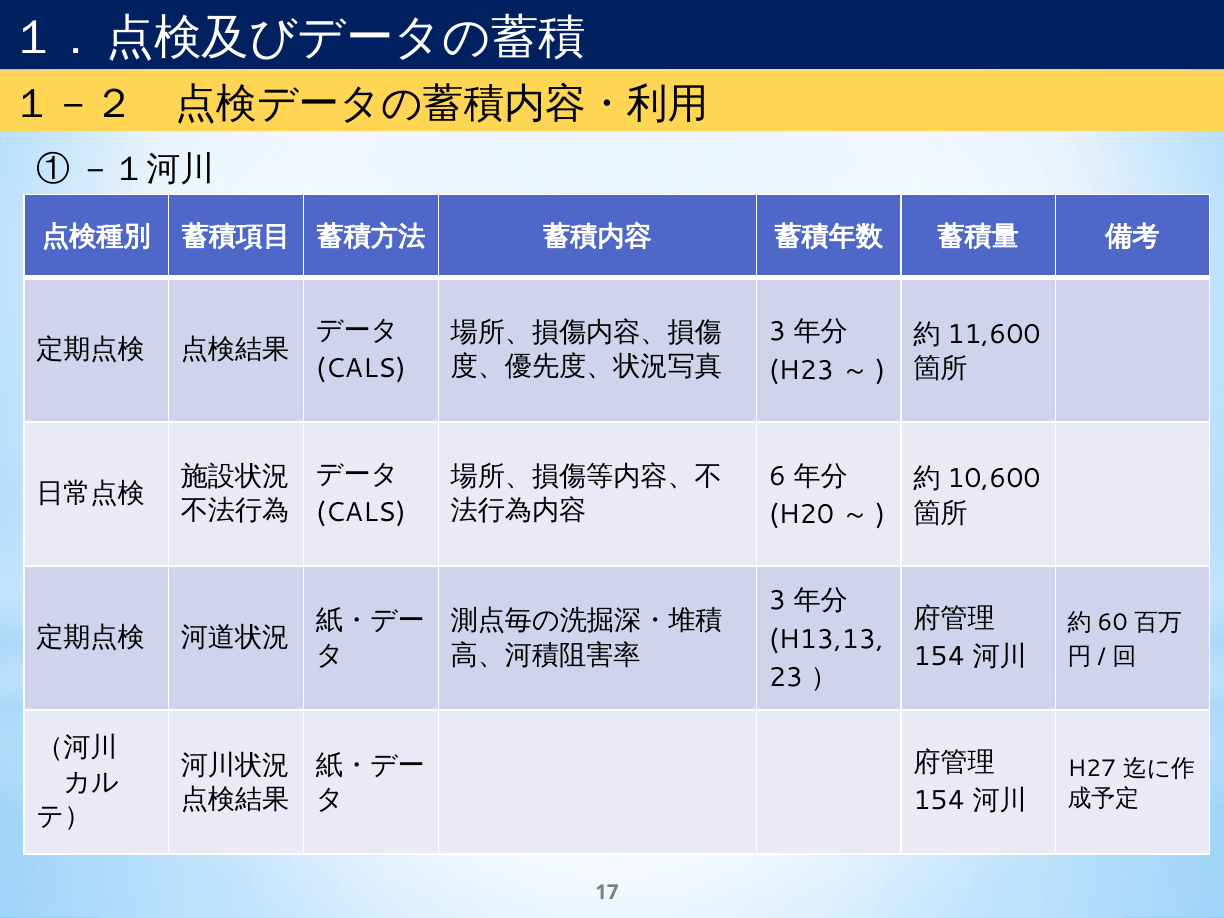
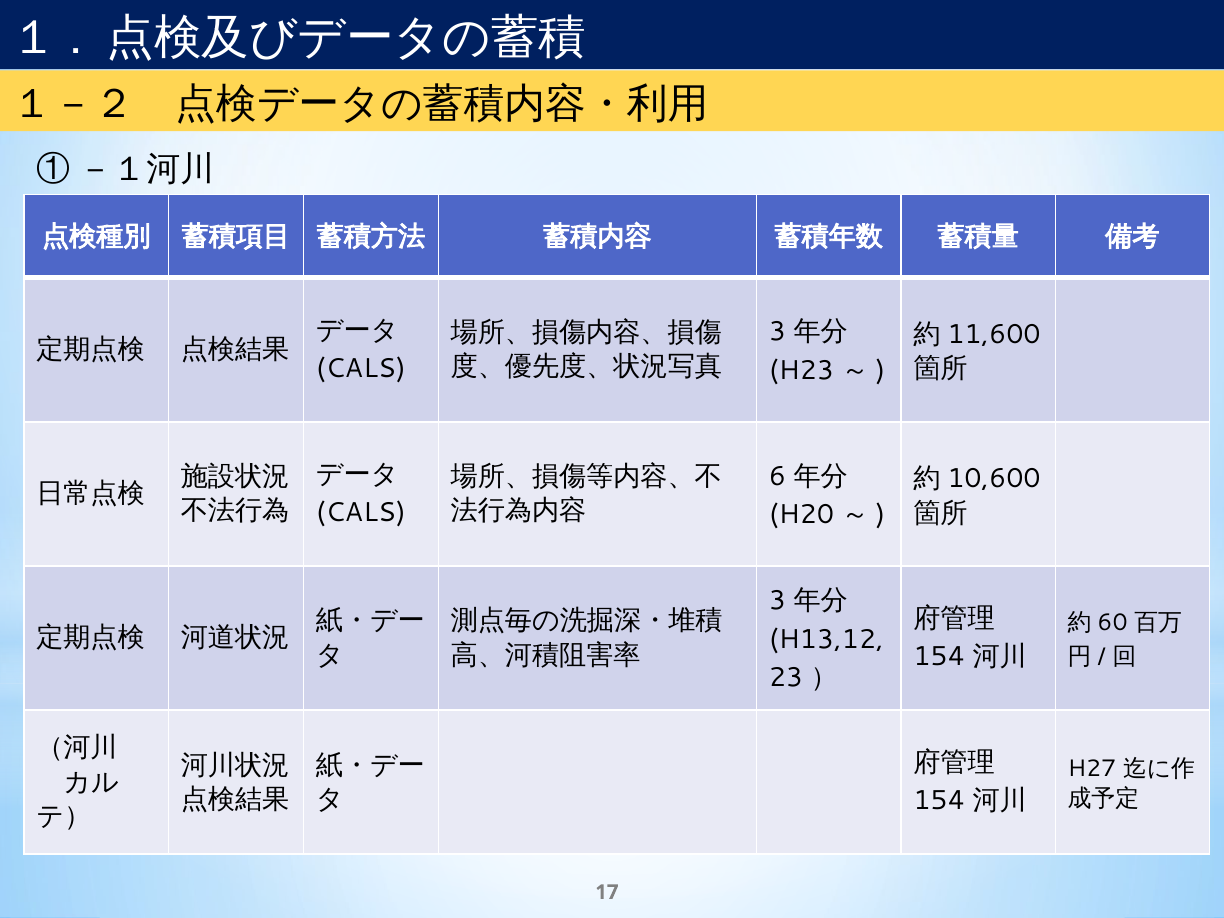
H13,13: H13,13 -> H13,12 (826, 639)
